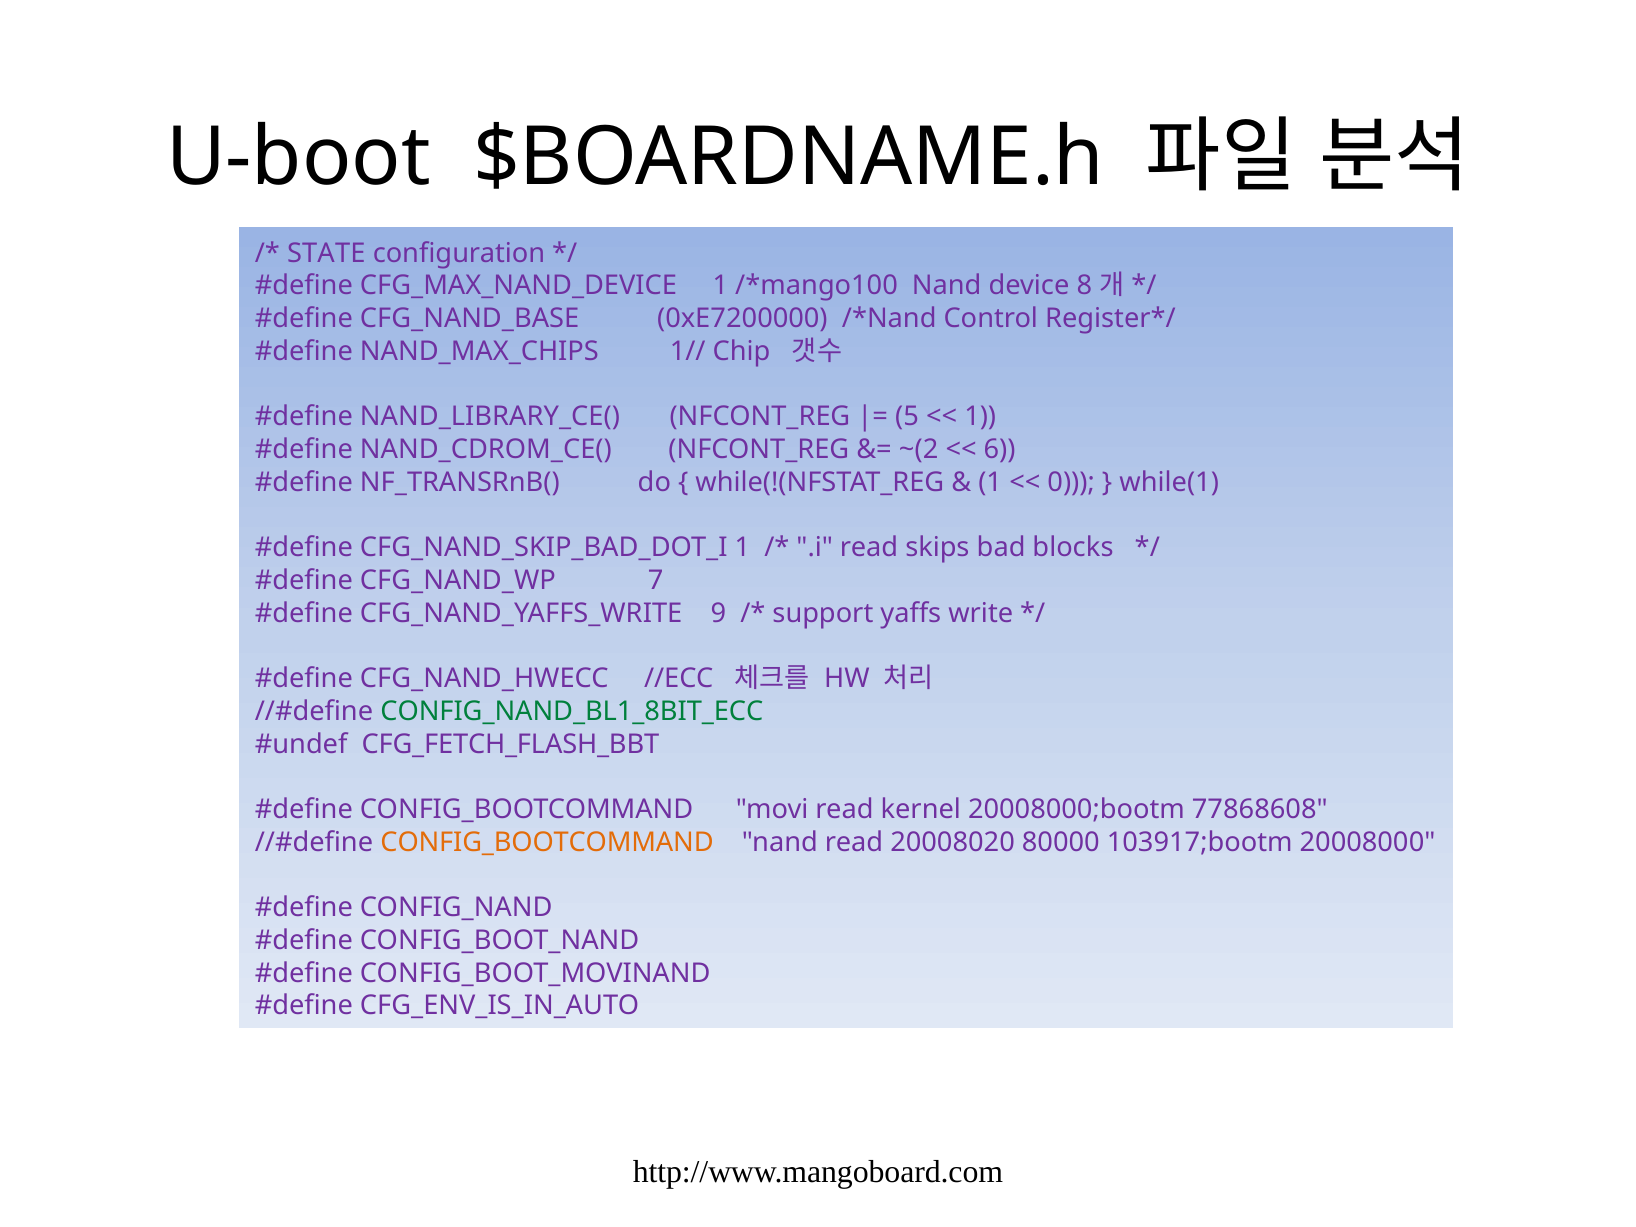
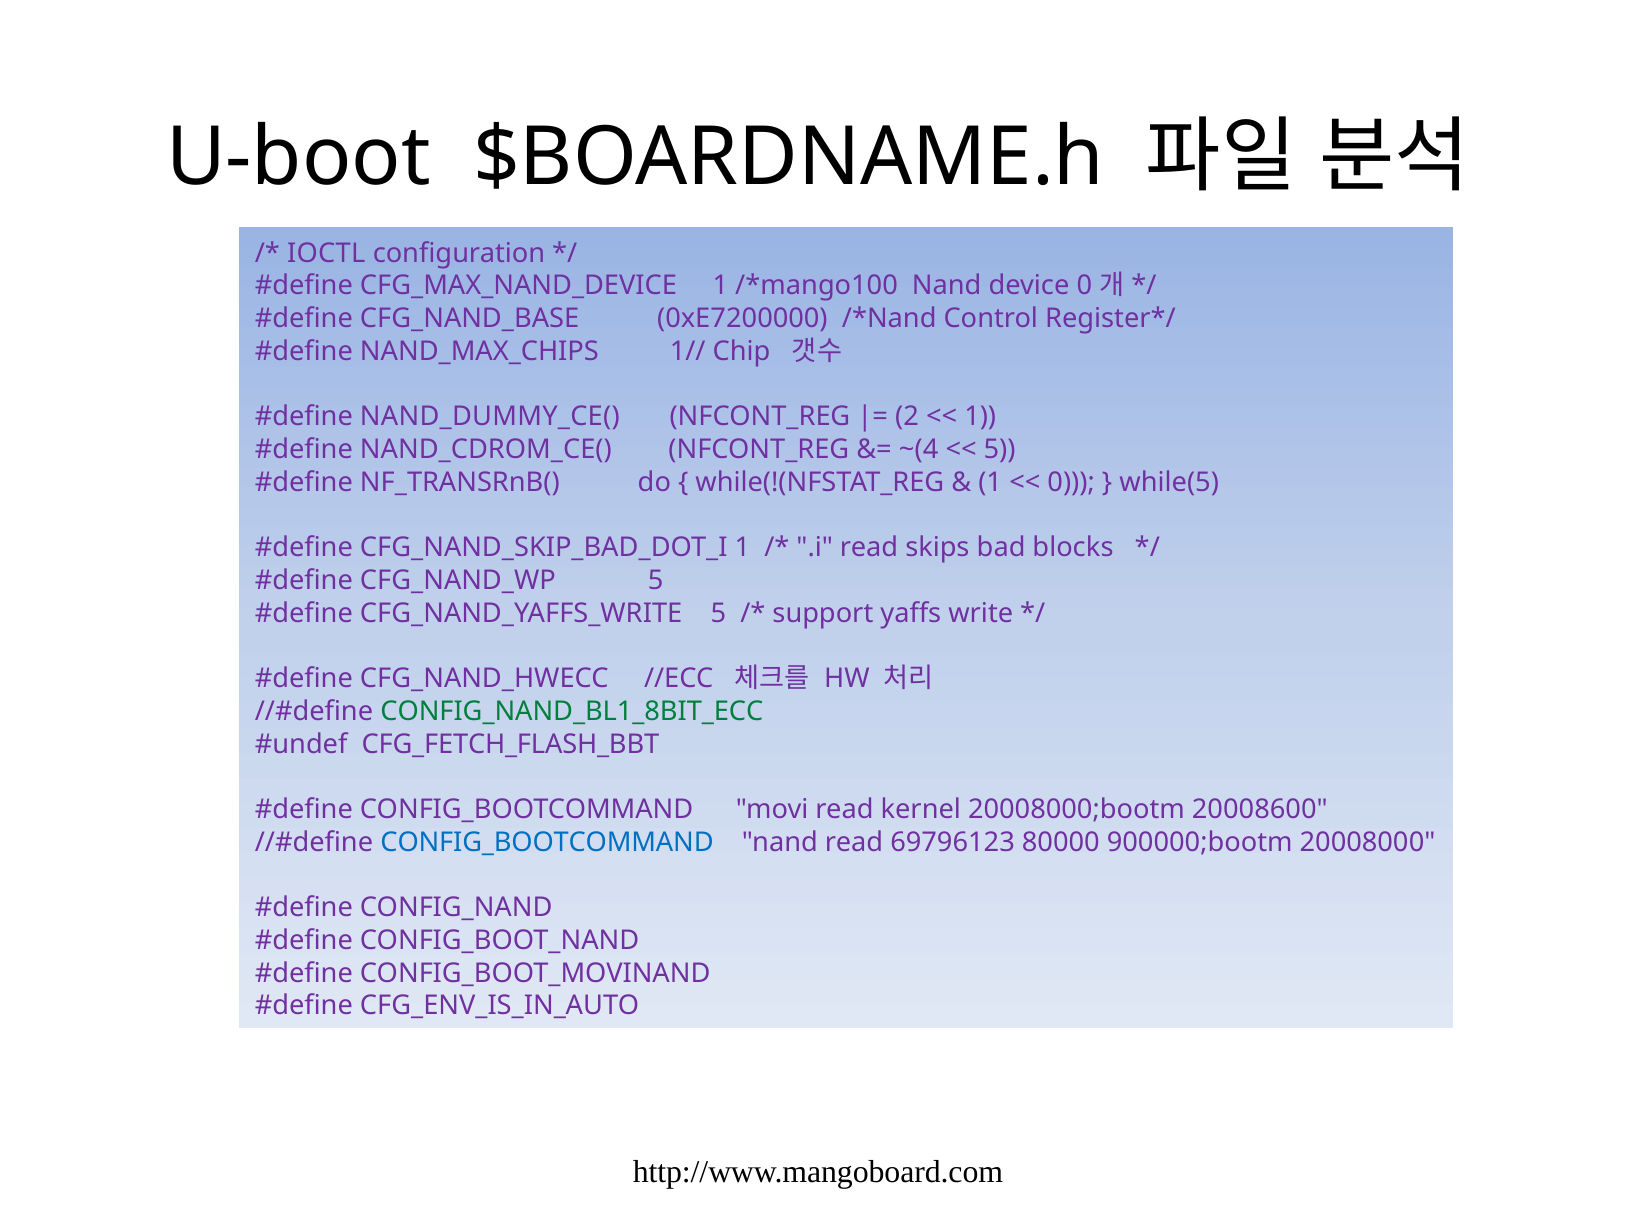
STATE: STATE -> IOCTL (326, 253)
device 8: 8 -> 0 (1084, 286)
NAND_LIBRARY_CE(: NAND_LIBRARY_CE( -> NAND_DUMMY_CE( (490, 417)
5: 5 -> 2 (907, 417)
~(2: ~(2 -> ~(4 (919, 450)
6: 6 -> 5 (1000, 450)
while(1: while(1 -> while(5 (1169, 482)
CFG_NAND_WP 7: 7 -> 5 (656, 580)
CFG_NAND_YAFFS_WRITE 9: 9 -> 5 (718, 613)
77868608: 77868608 -> 20008600 (1260, 809)
CONFIG_BOOTCOMMAND colour: orange -> blue (547, 842)
20008020: 20008020 -> 69796123 (953, 842)
103917;bootm: 103917;bootm -> 900000;bootm (1200, 842)
